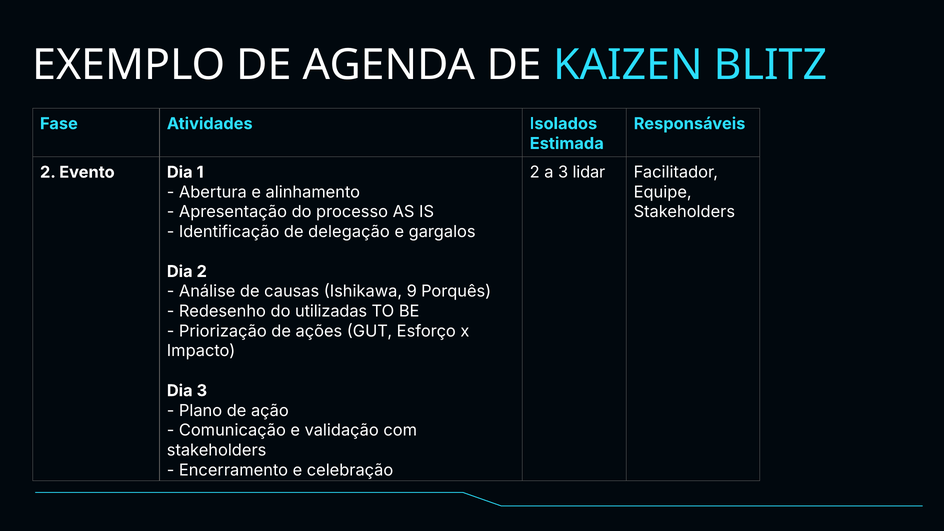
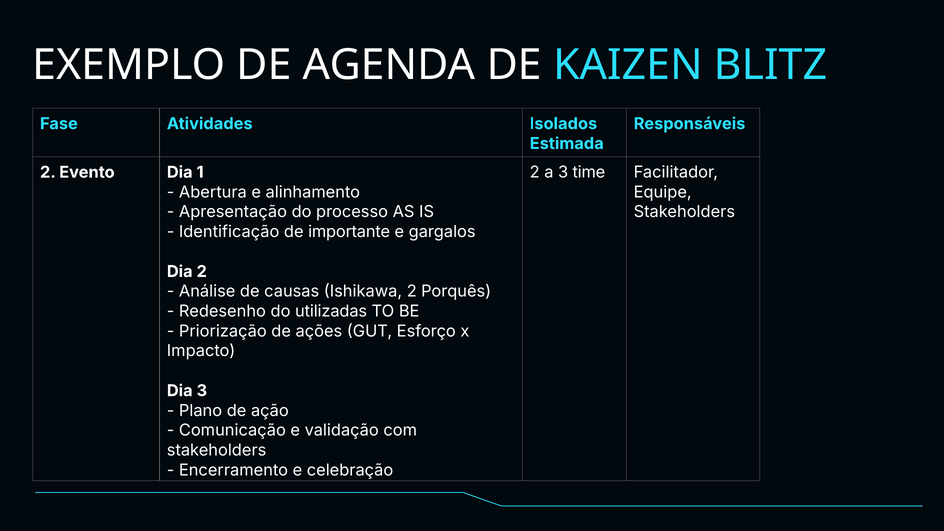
lidar: lidar -> time (589, 172)
delegação: delegação -> importante (349, 232)
Ishikawa 9: 9 -> 2 (412, 291)
